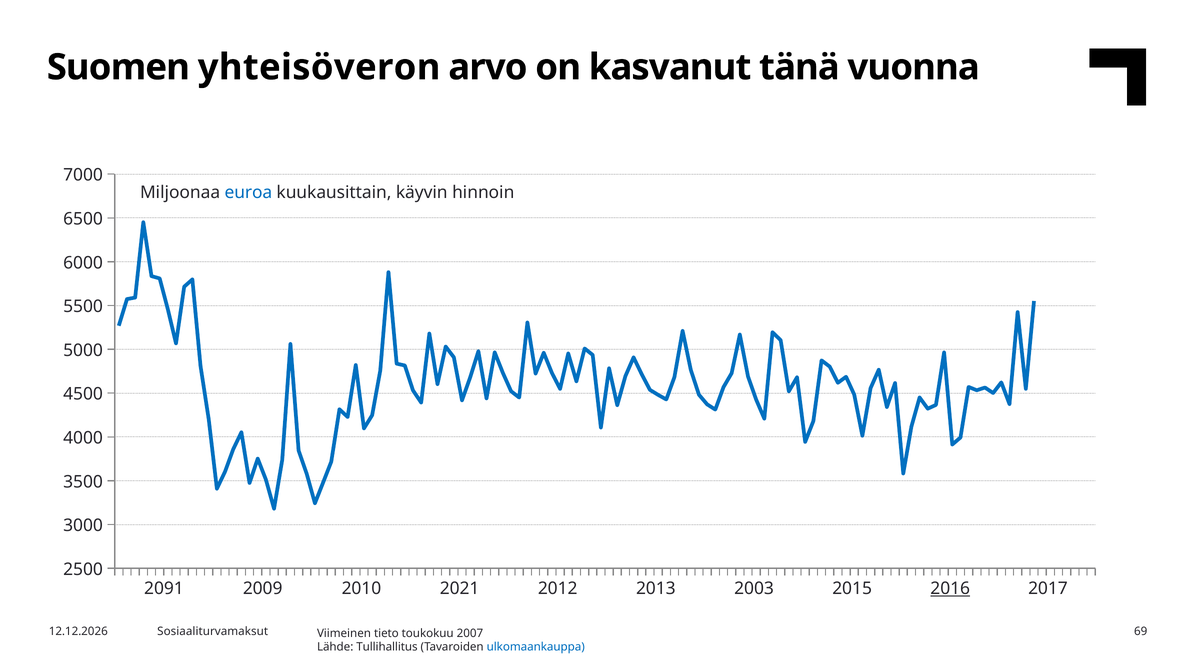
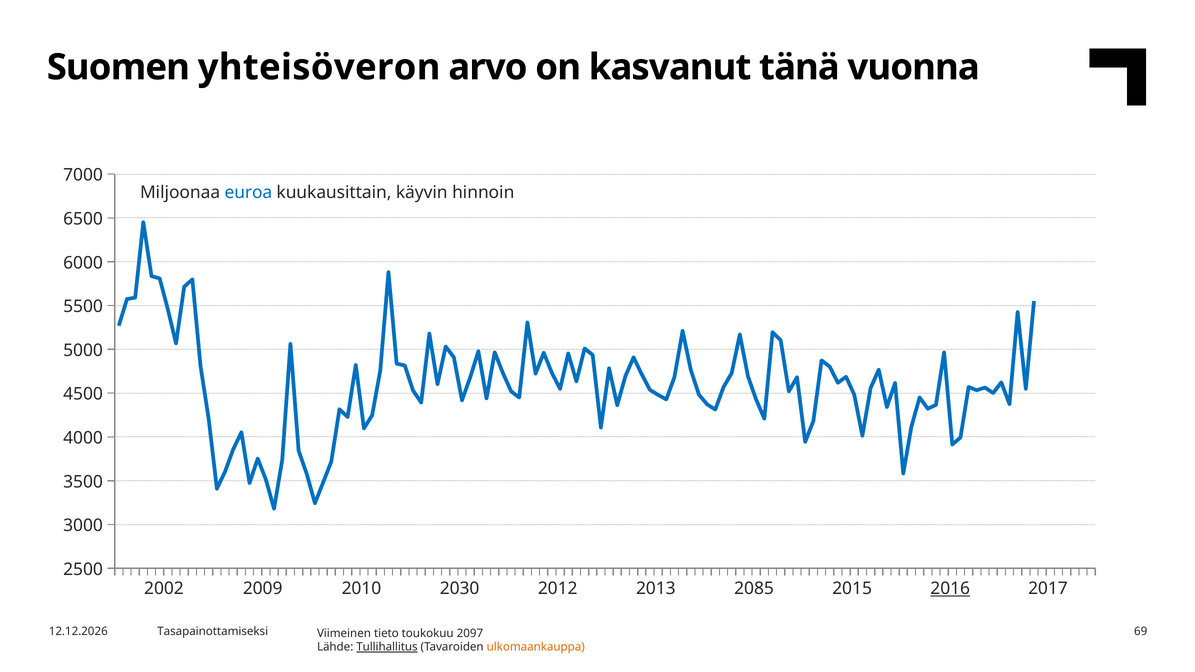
2091: 2091 -> 2002 (164, 589)
2021: 2021 -> 2030 (460, 589)
2003: 2003 -> 2085 (754, 589)
Sosiaaliturvamaksut: Sosiaaliturvamaksut -> Tasapainottamiseksi (213, 632)
2007: 2007 -> 2097 (470, 633)
Tullihallitus underline: none -> present (387, 647)
ulkomaankauppa colour: blue -> orange (536, 647)
